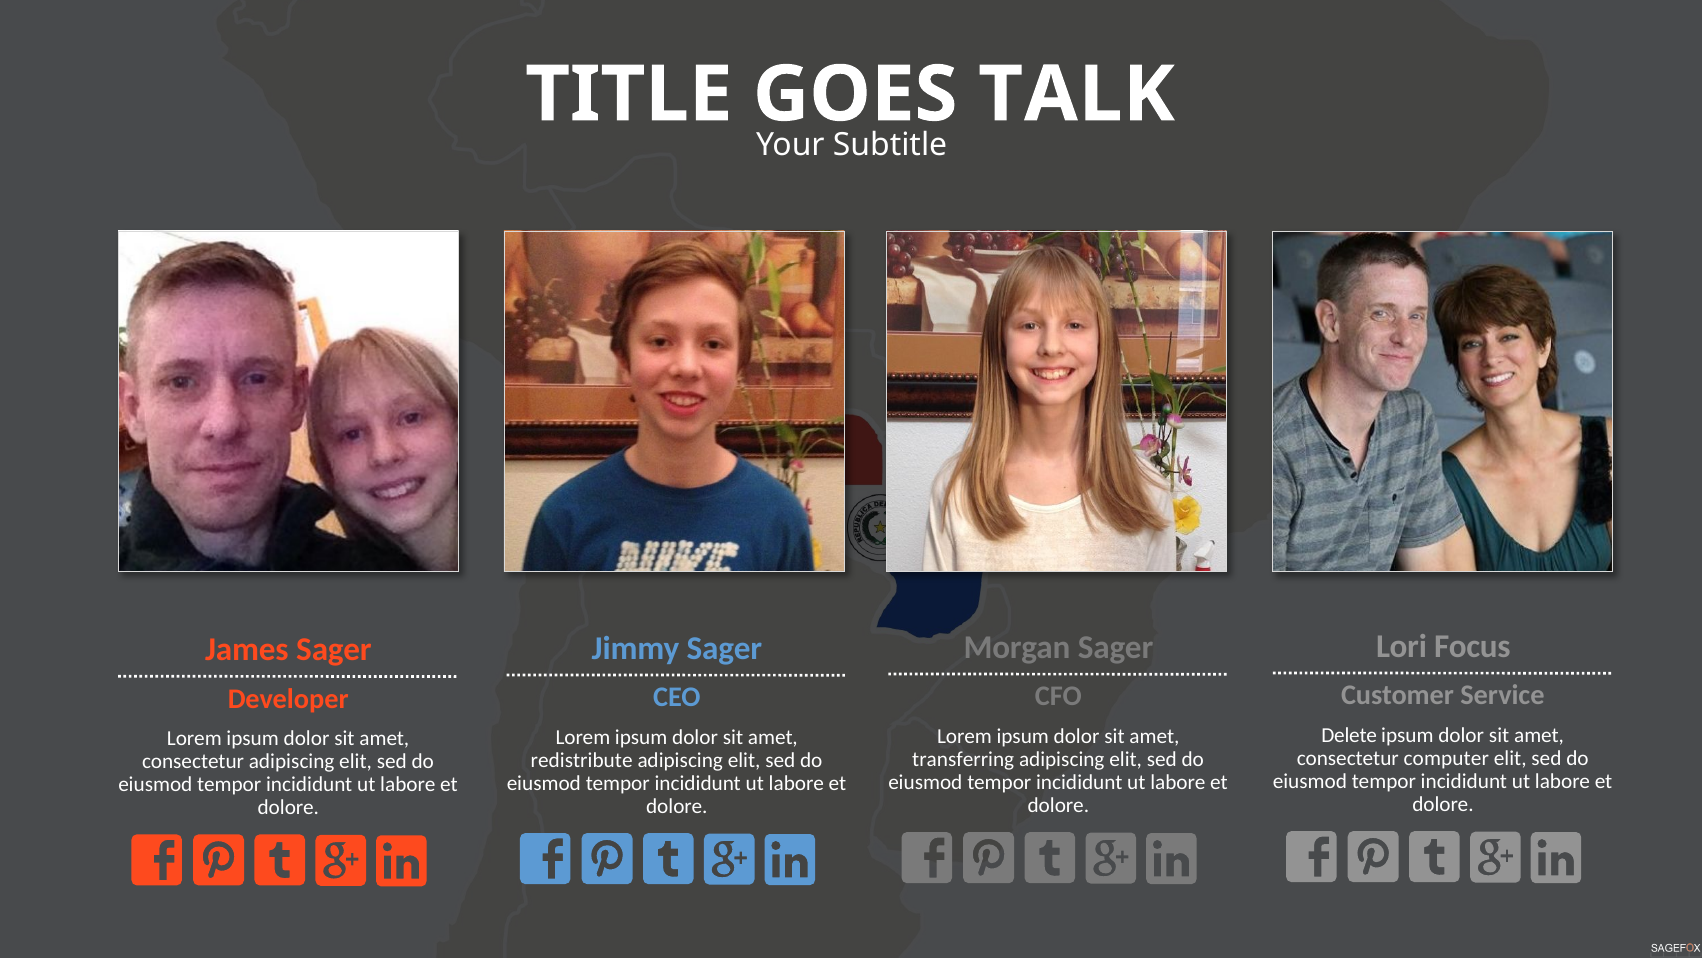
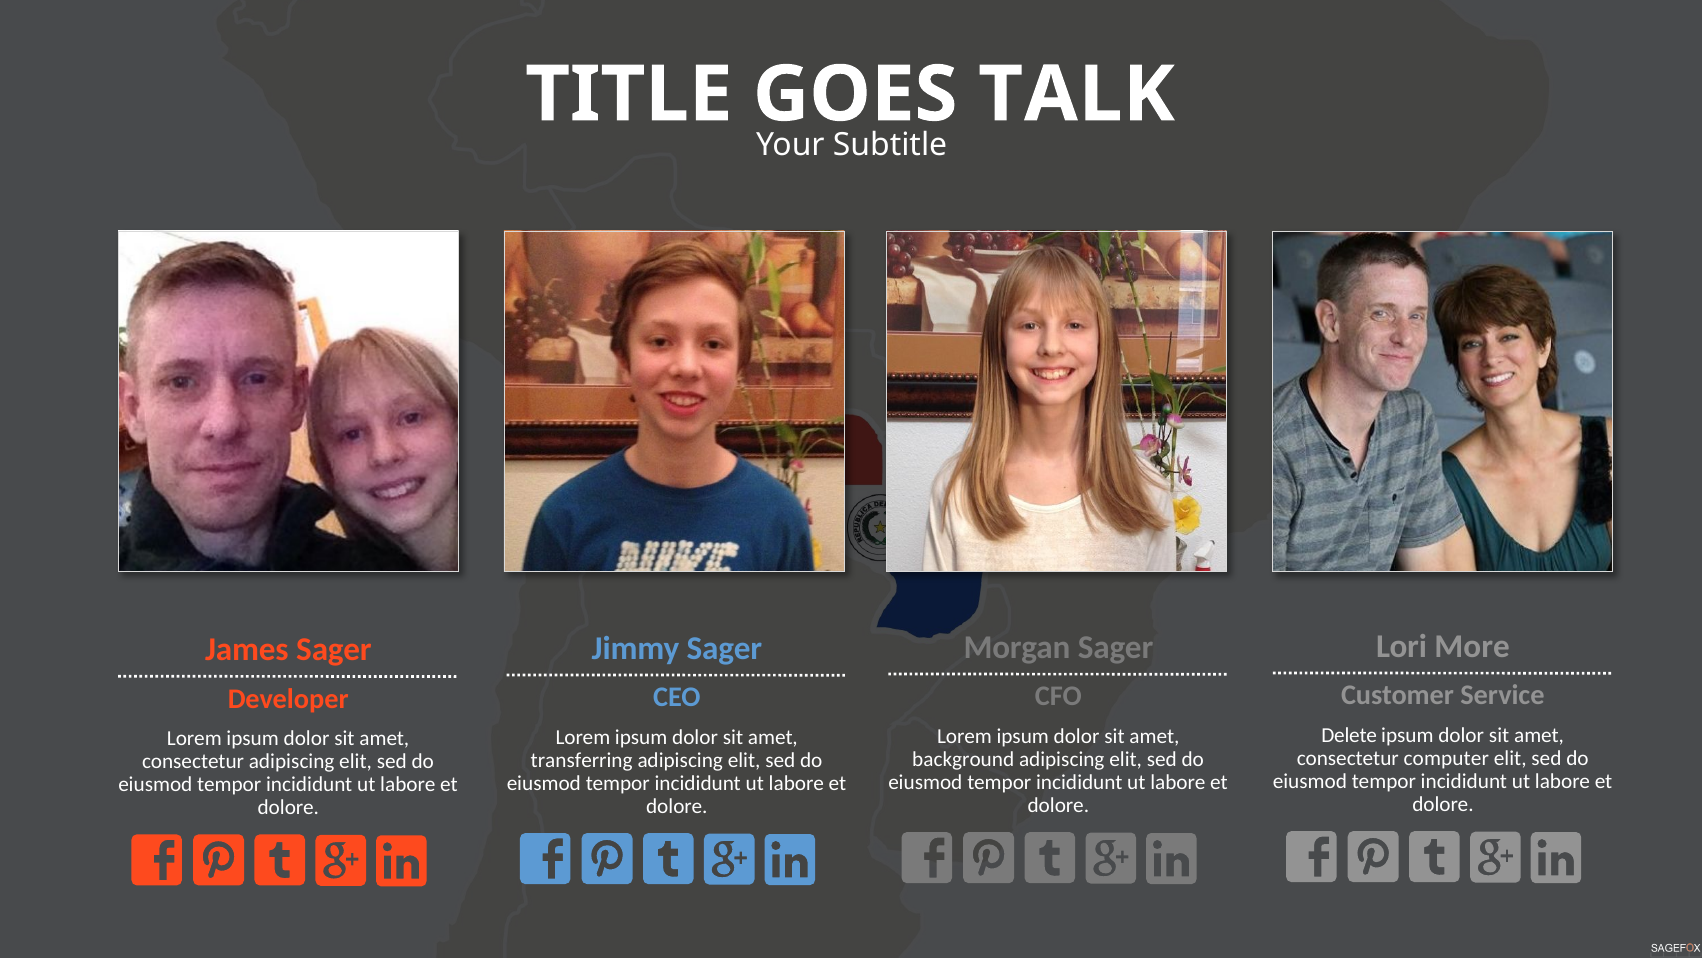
Focus: Focus -> More (1472, 646)
transferring: transferring -> background (963, 759)
redistribute: redistribute -> transferring (582, 760)
